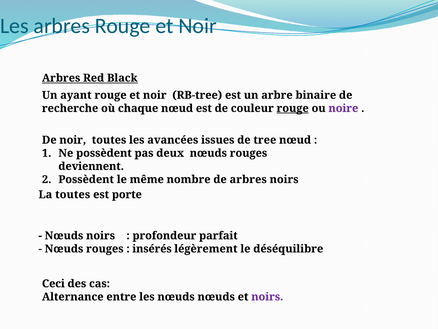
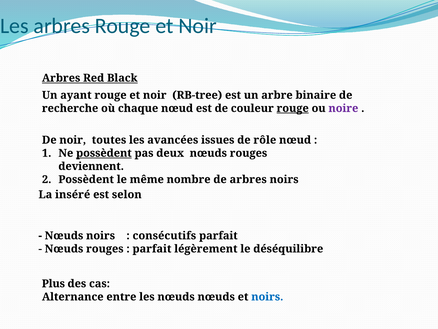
tree: tree -> rôle (265, 140)
possèdent underline: none -> present (104, 153)
La toutes: toutes -> inséré (73, 194)
porte: porte -> selon (127, 194)
profondeur: profondeur -> consécutifs (164, 235)
insérés: insérés -> parfait (152, 248)
Ceci: Ceci -> Plus (53, 283)
noirs colour: purple -> blue (267, 296)
